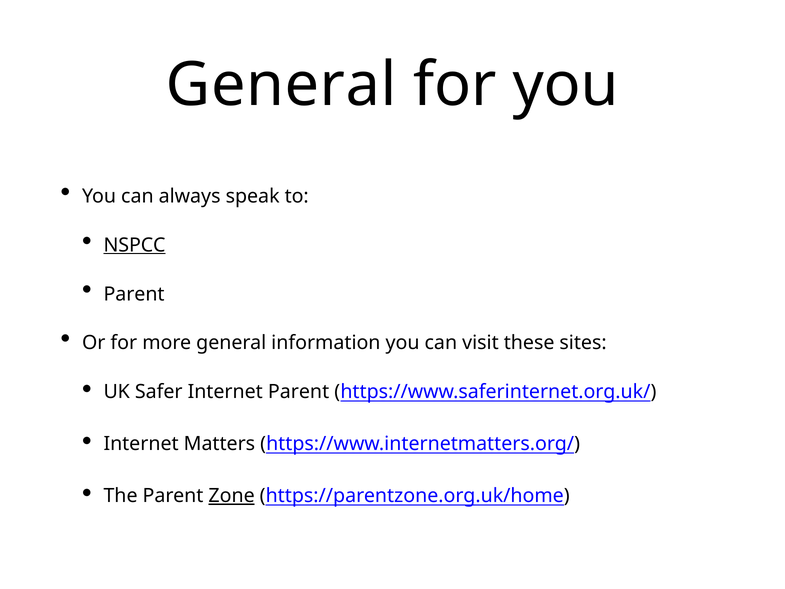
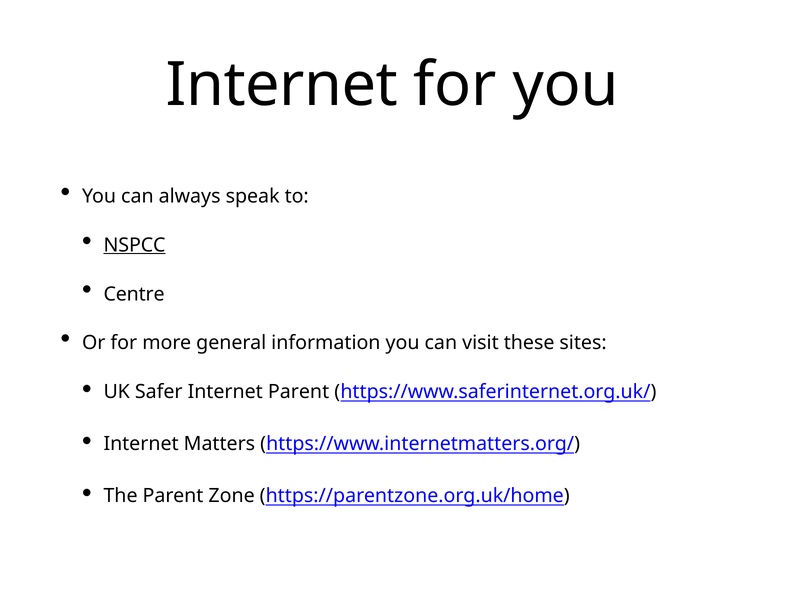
General: General -> Internet (282, 85)
Parent: Parent -> Centre (134, 294)
Zone underline: present -> none (232, 496)
